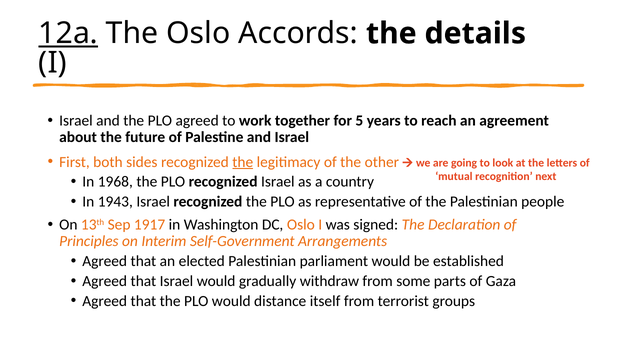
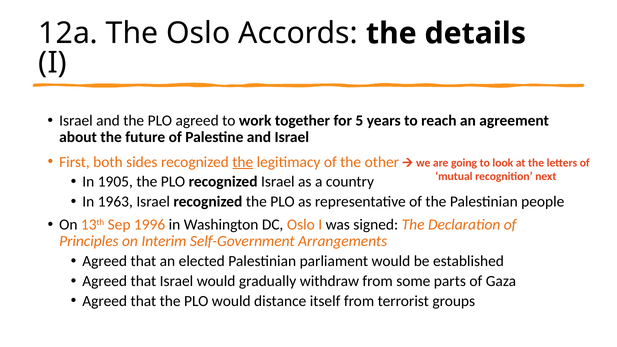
12a underline: present -> none (68, 33)
1968: 1968 -> 1905 (115, 182)
1943: 1943 -> 1963 (115, 202)
1917: 1917 -> 1996 (150, 225)
